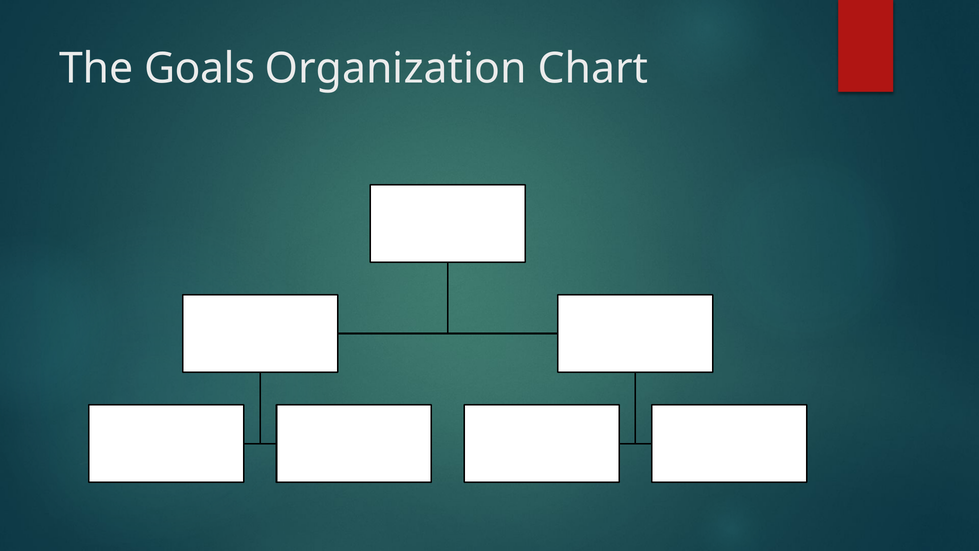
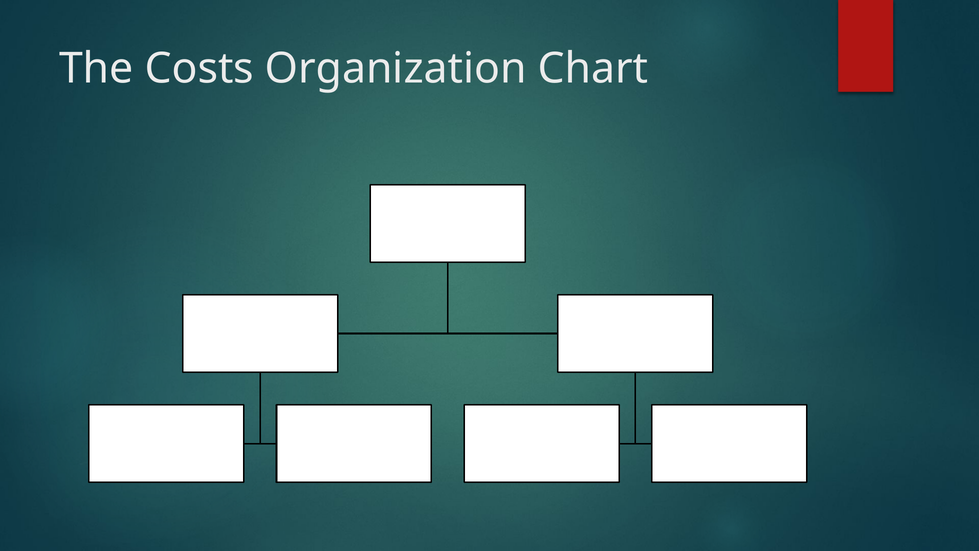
Goals: Goals -> Costs (199, 69)
